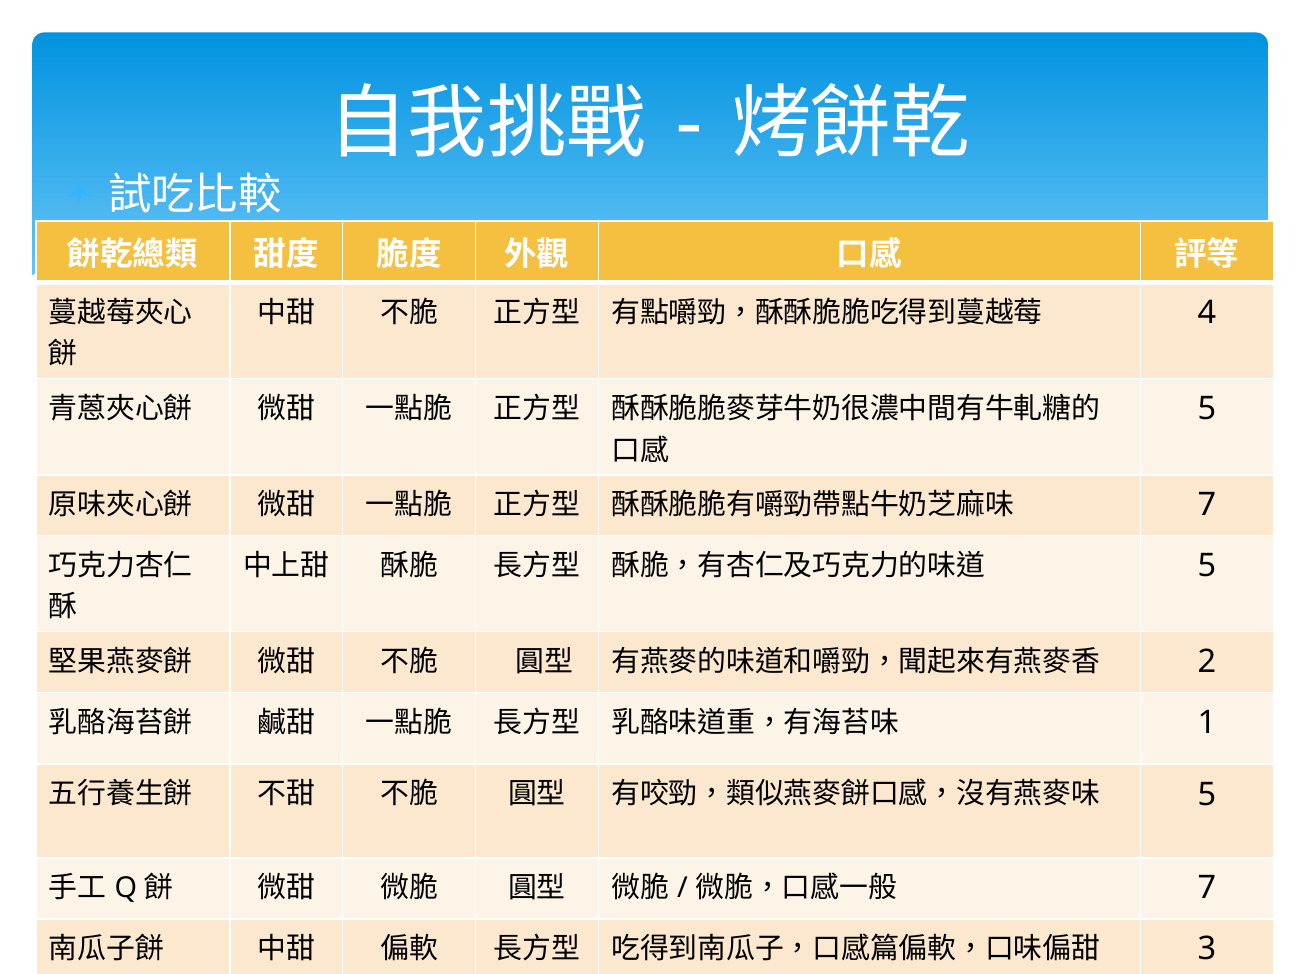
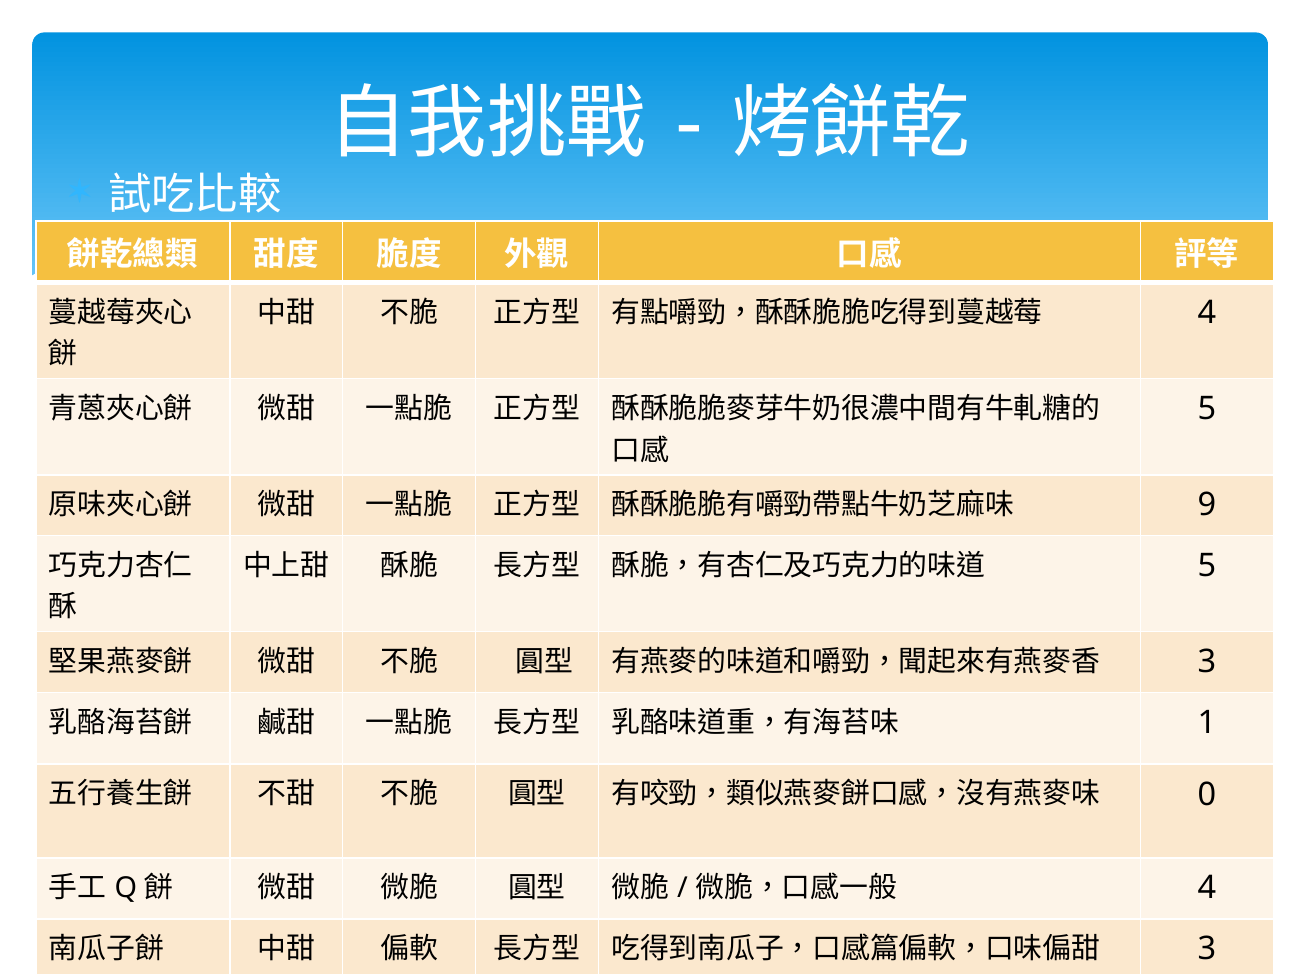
7: 7 -> 9 (1207, 505)
2: 2 -> 3 (1207, 662)
5: 5 -> 0 (1207, 795)
7: 7 -> 4 (1207, 889)
